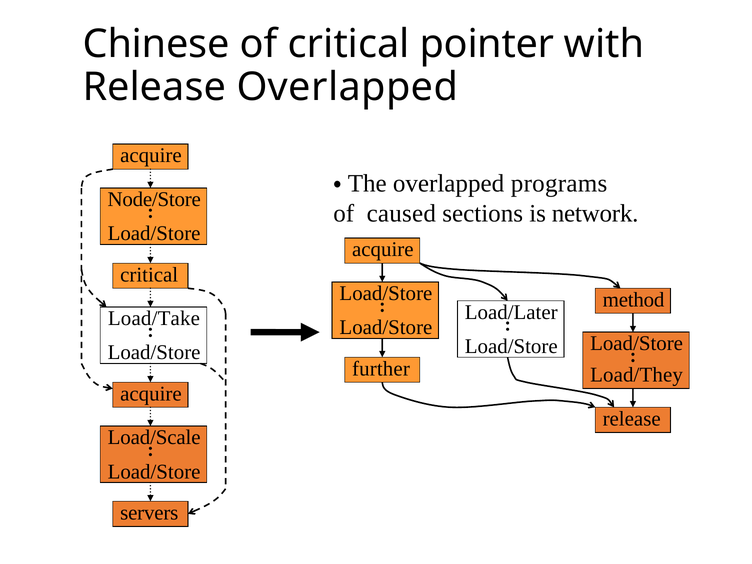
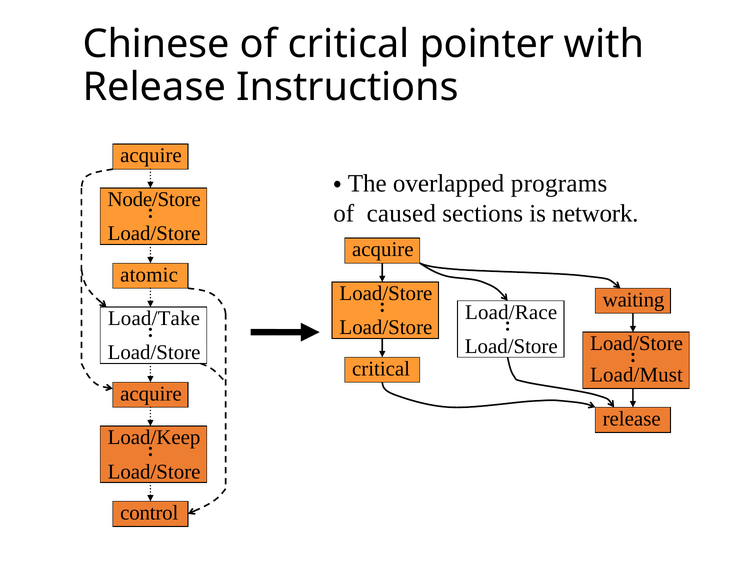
Release Overlapped: Overlapped -> Instructions (348, 87)
critical: critical -> atomic (149, 275)
method: method -> waiting (634, 300)
Load/Later: Load/Later -> Load/Race (511, 312)
further: further -> critical (381, 369)
Load/They: Load/They -> Load/Must (637, 375)
Load/Scale: Load/Scale -> Load/Keep (154, 438)
servers: servers -> control (149, 513)
